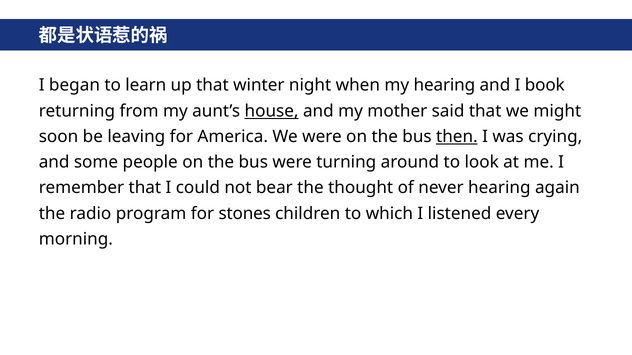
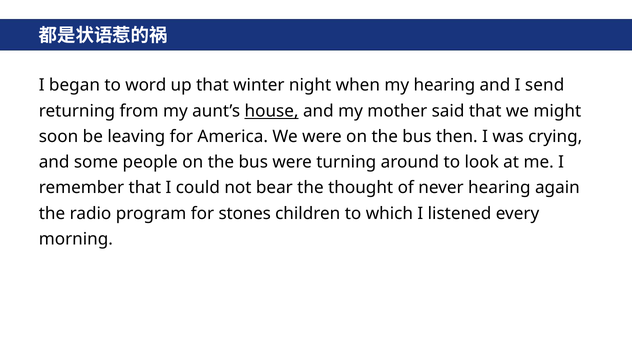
learn: learn -> word (146, 85)
book: book -> send (545, 85)
then underline: present -> none (457, 137)
